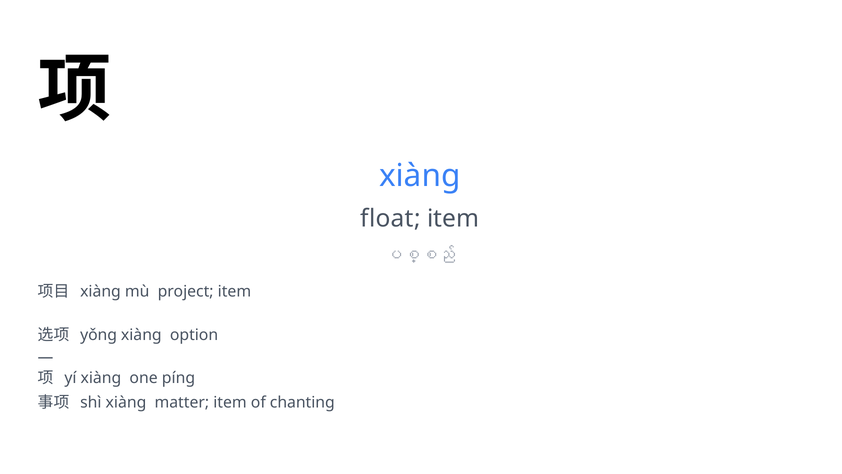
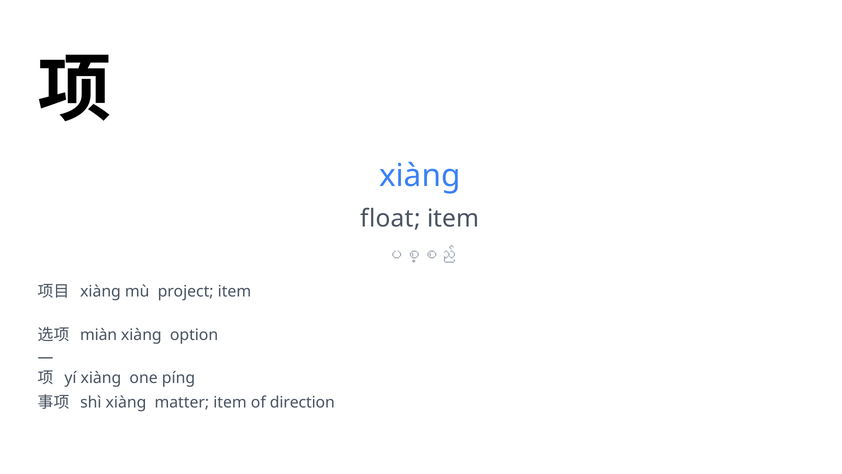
yǒng: yǒng -> miàn (99, 335)
chanting: chanting -> direction (302, 402)
